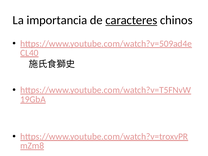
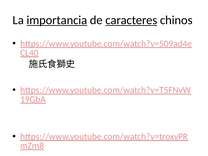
importancia underline: none -> present (57, 20)
